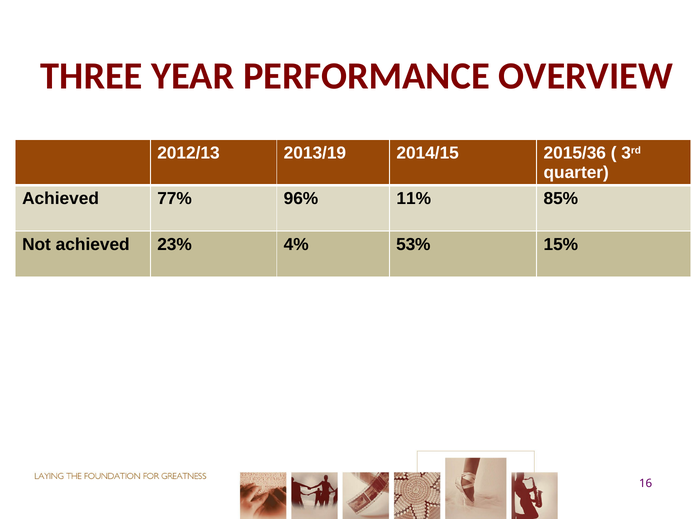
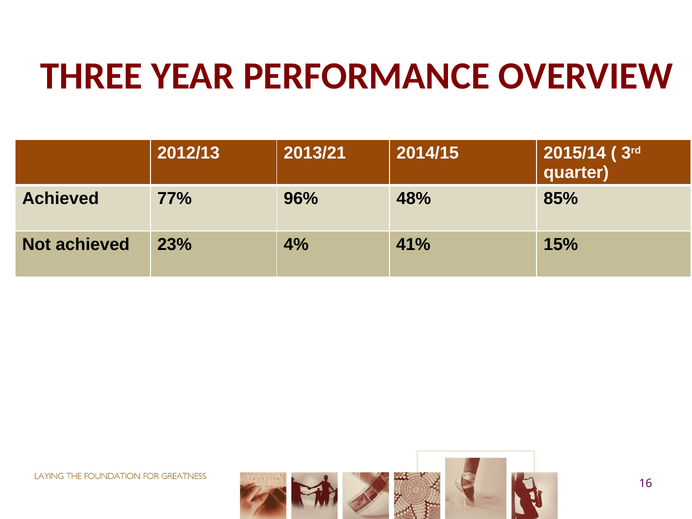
2013/19: 2013/19 -> 2013/21 (315, 153)
2015/36: 2015/36 -> 2015/14 (575, 153)
11%: 11% -> 48% (414, 199)
53%: 53% -> 41% (413, 244)
